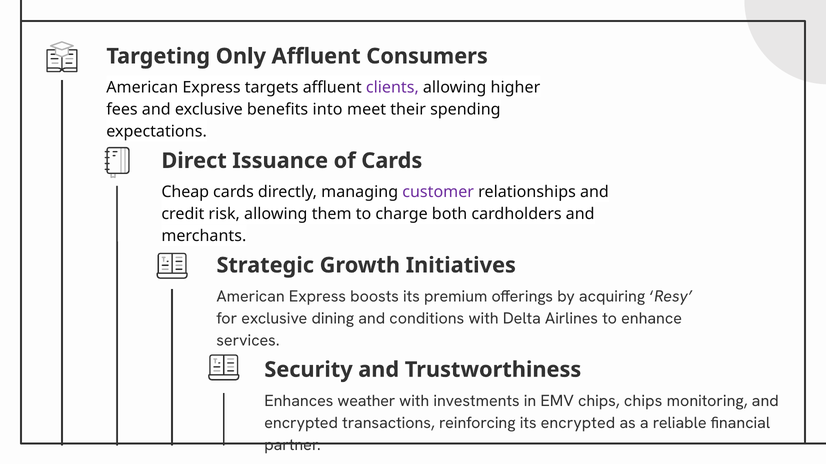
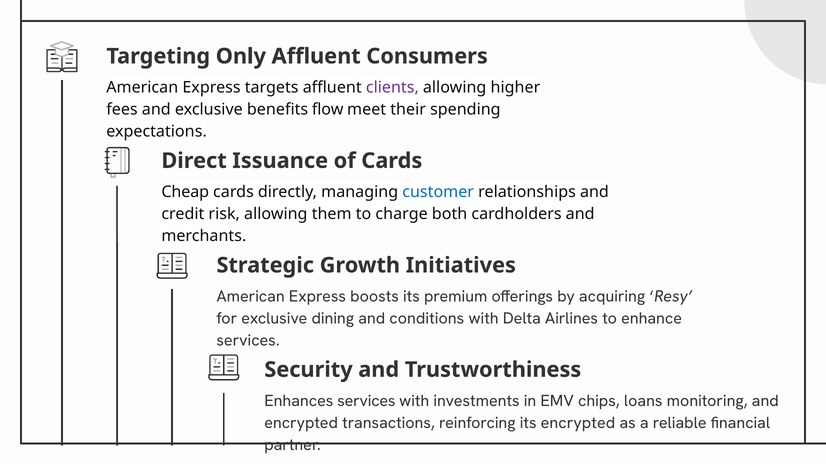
into: into -> flow (328, 110)
customer colour: purple -> blue (438, 192)
Enhances weather: weather -> services (366, 401)
chips chips: chips -> loans (643, 401)
